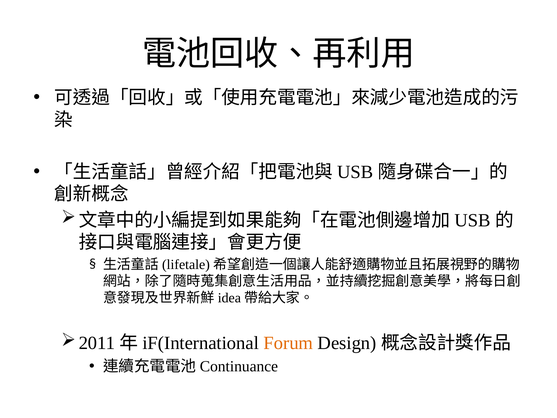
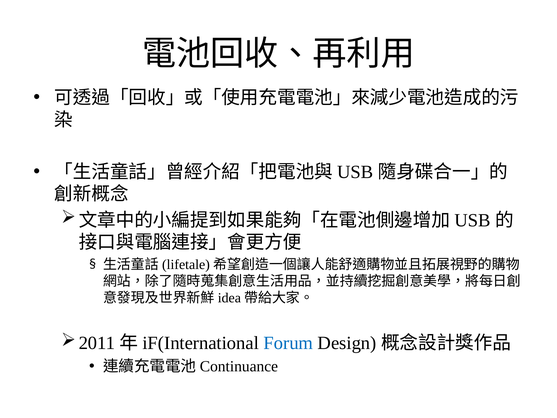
Forum colour: orange -> blue (288, 343)
